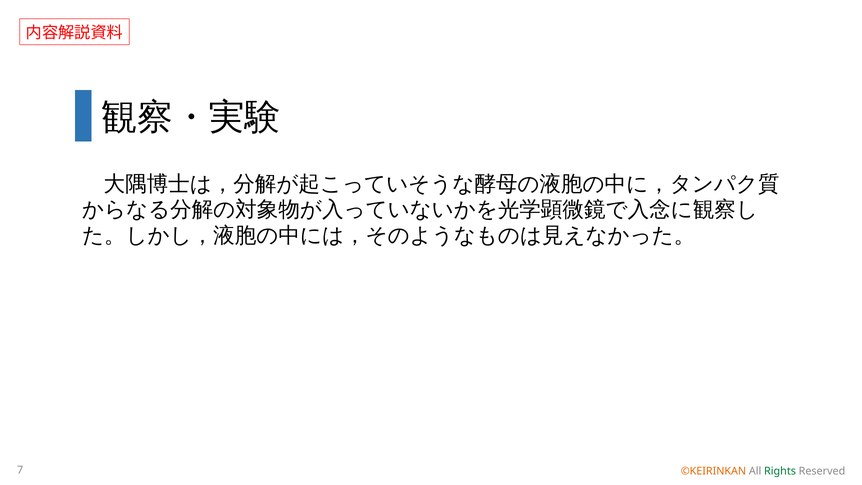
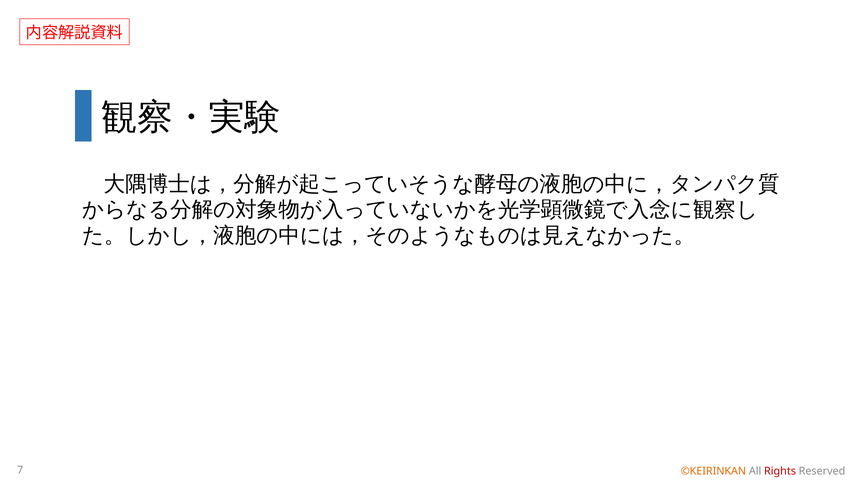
Rights colour: green -> red (780, 471)
